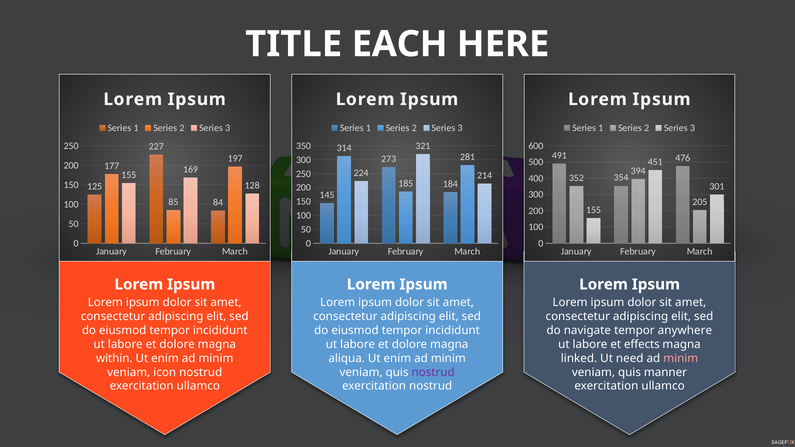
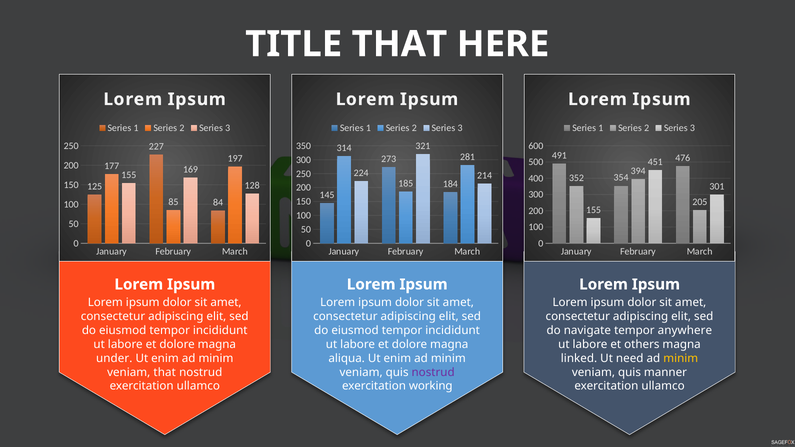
TITLE EACH: EACH -> THAT (399, 44)
effects: effects -> others (642, 345)
within: within -> under (114, 358)
minim colour: pink -> yellow (681, 358)
veniam icon: icon -> that (165, 372)
exercitation nostrud: nostrud -> working (431, 386)
